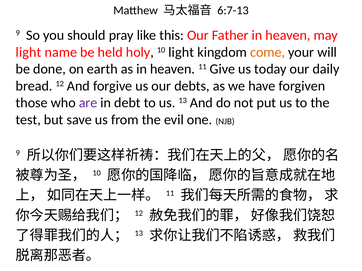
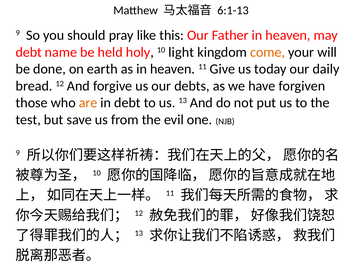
6:7-13: 6:7-13 -> 6:1-13 (233, 10)
light: light -> debt (29, 52)
are colour: purple -> orange (88, 103)
